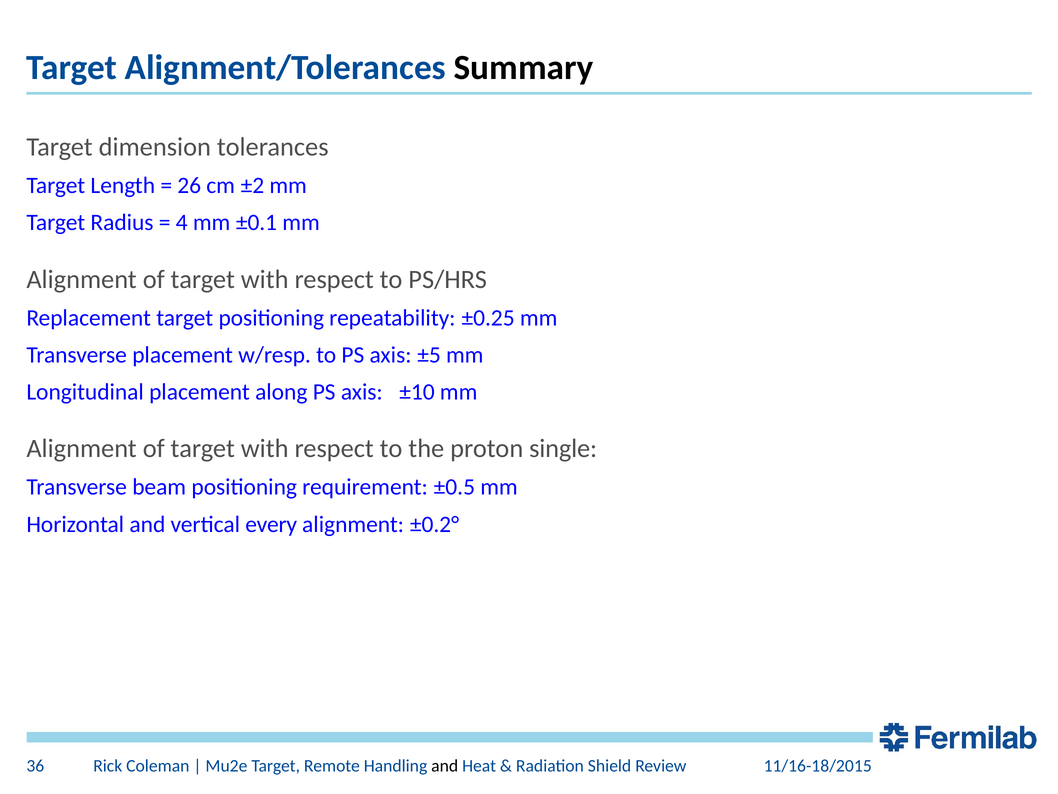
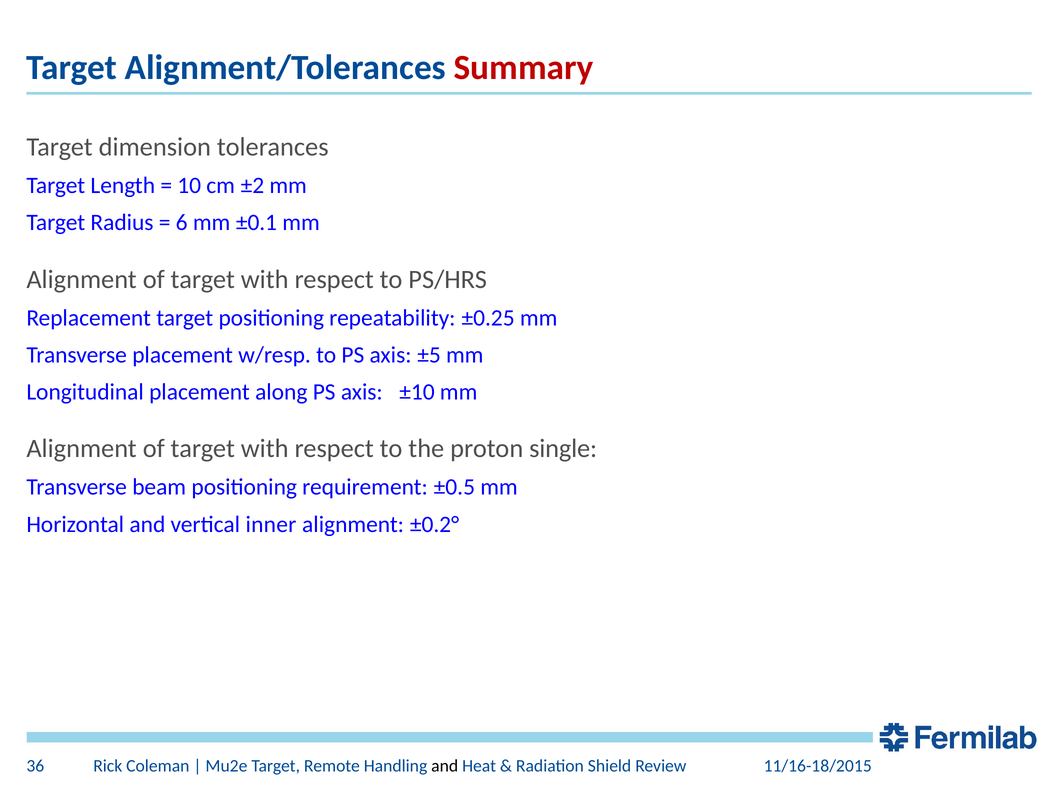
Summary colour: black -> red (524, 68)
26: 26 -> 10 (189, 186)
4: 4 -> 6 (182, 223)
every: every -> inner (271, 524)
